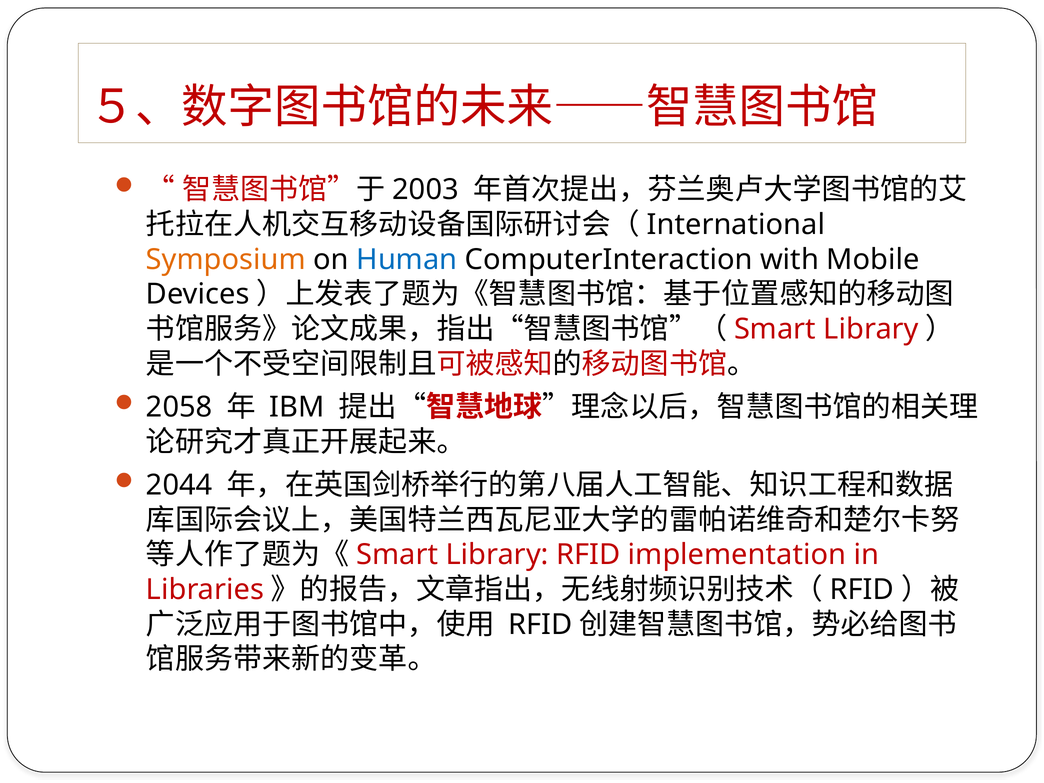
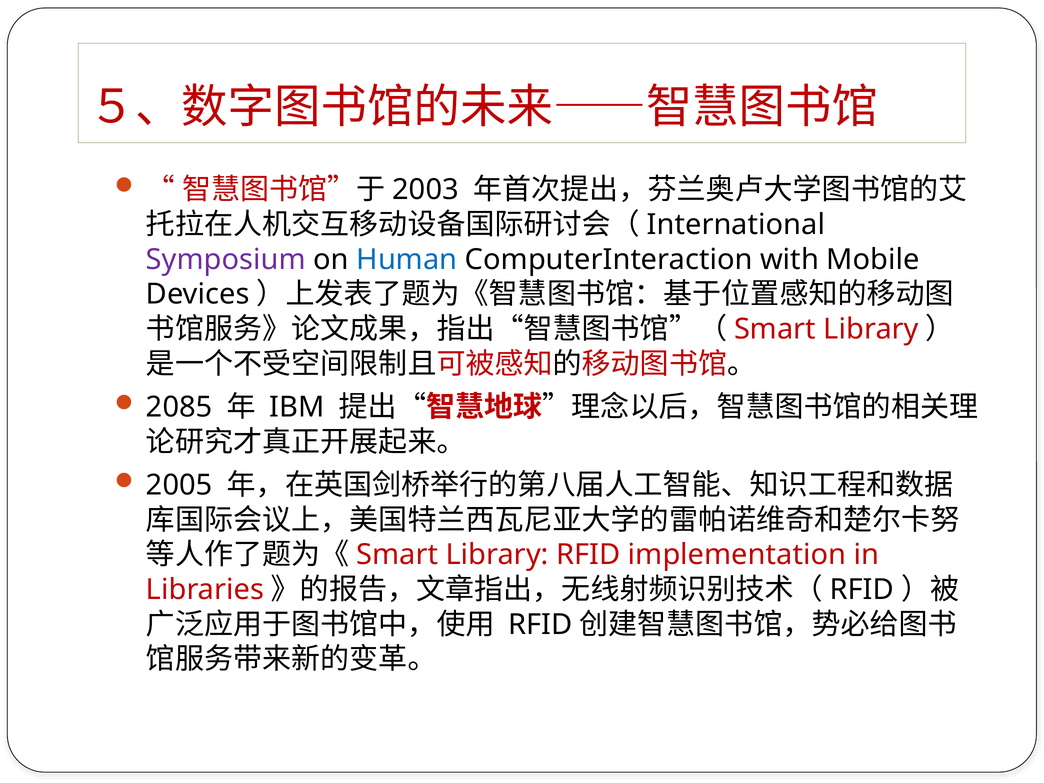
Symposium colour: orange -> purple (226, 260)
2058: 2058 -> 2085 (179, 407)
2044: 2044 -> 2005 (179, 485)
